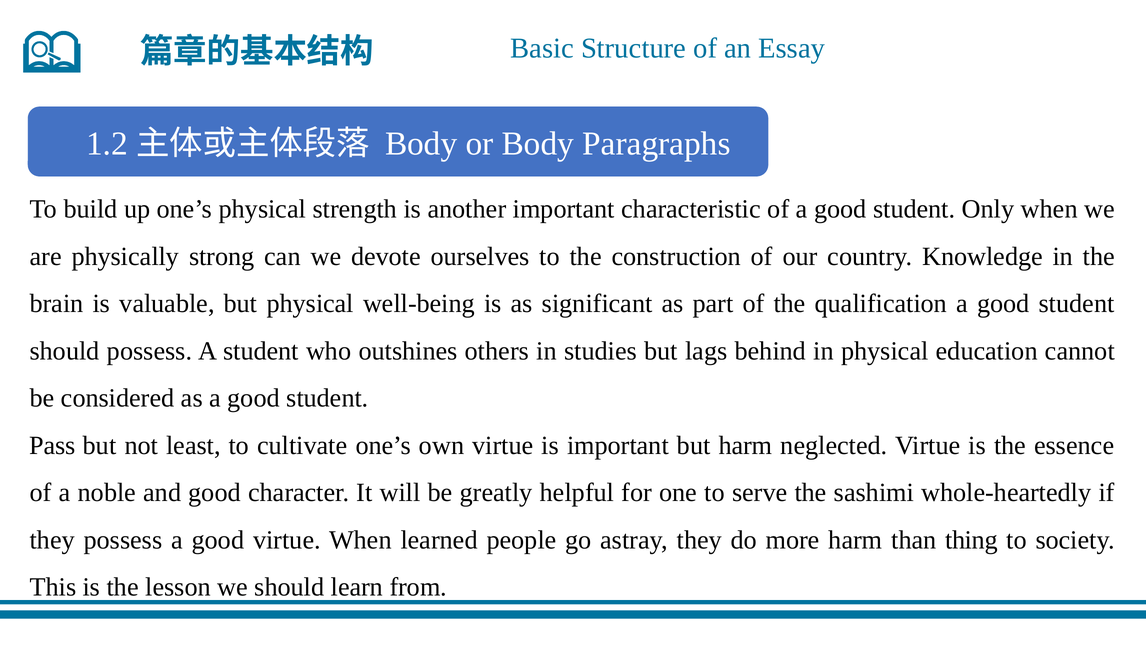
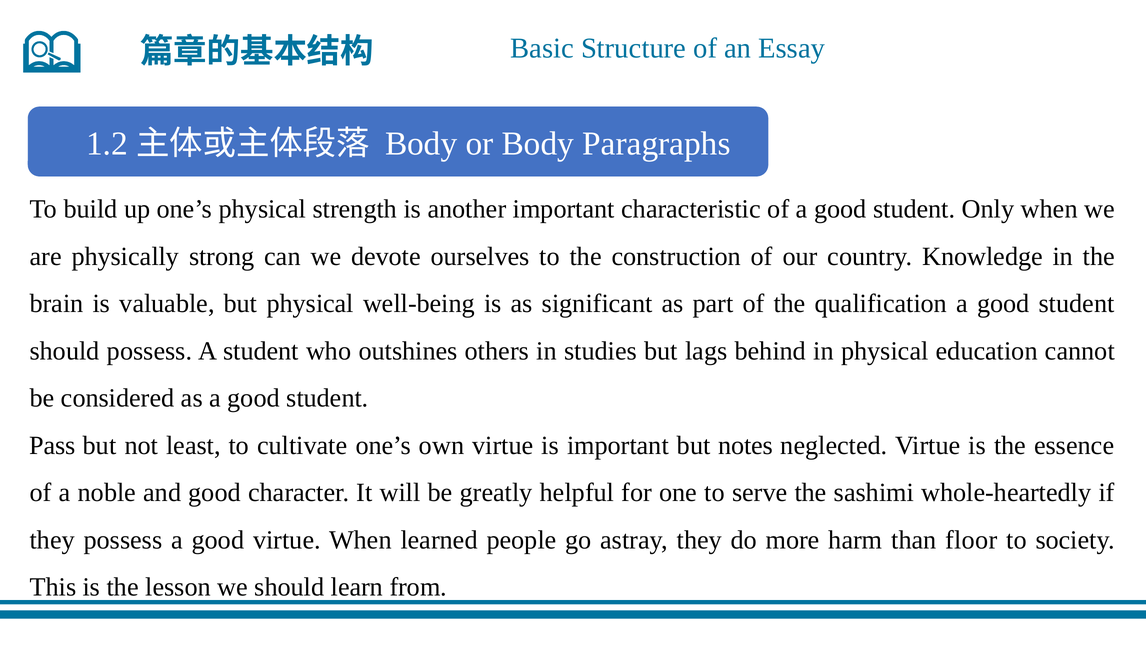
but harm: harm -> notes (746, 445)
thing: thing -> floor (971, 540)
